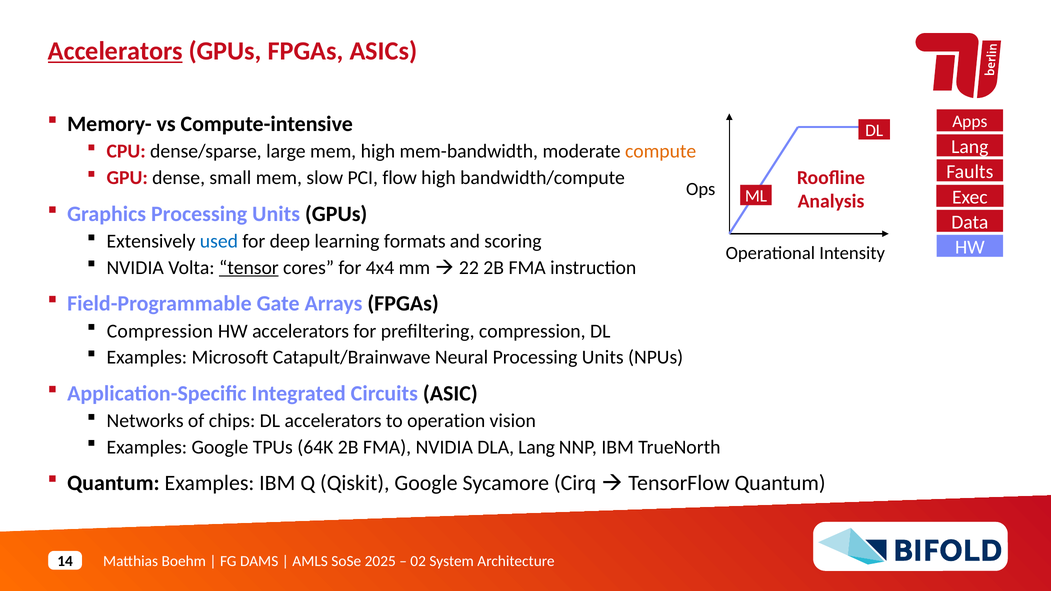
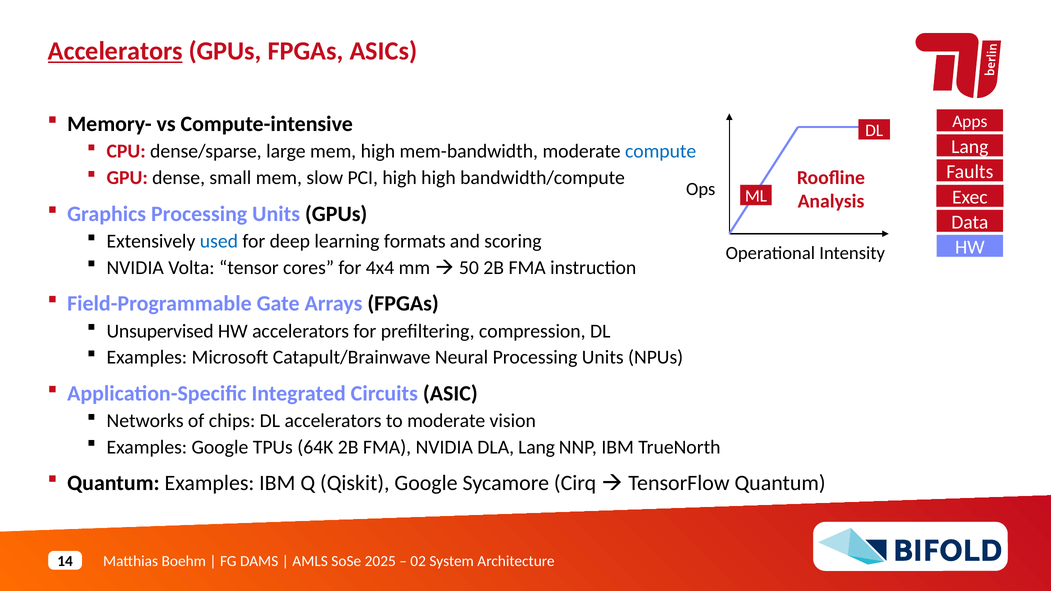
compute colour: orange -> blue (661, 152)
PCI flow: flow -> high (400, 178)
tensor underline: present -> none (249, 268)
22: 22 -> 50 (469, 268)
Compression: Compression -> Unsupervised (160, 331)
to operation: operation -> moderate (446, 421)
